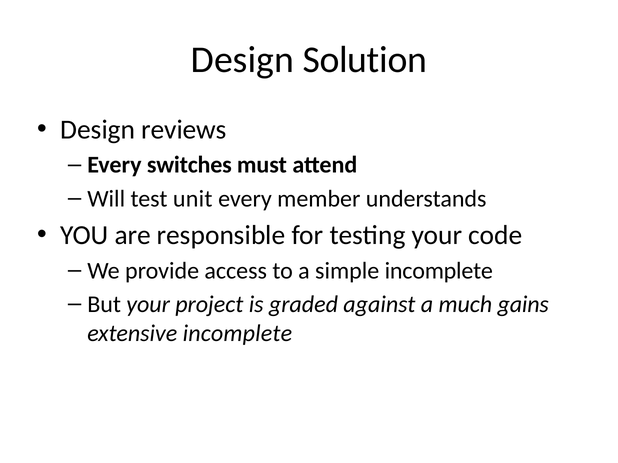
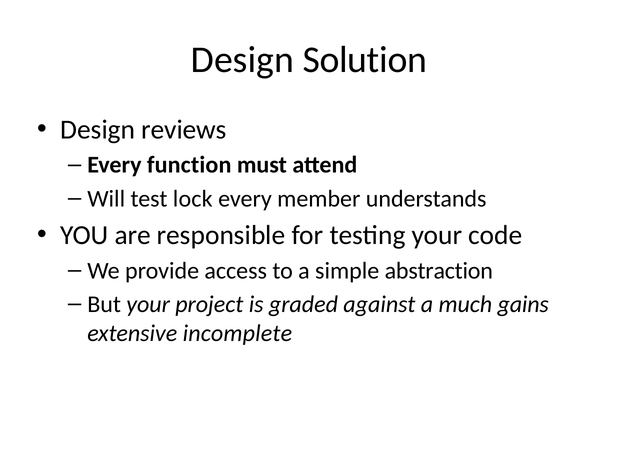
switches: switches -> function (189, 165)
unit: unit -> lock (193, 199)
simple incomplete: incomplete -> abstraction (439, 271)
